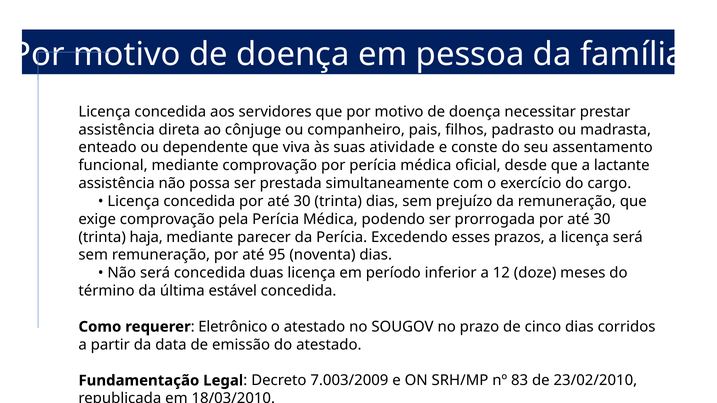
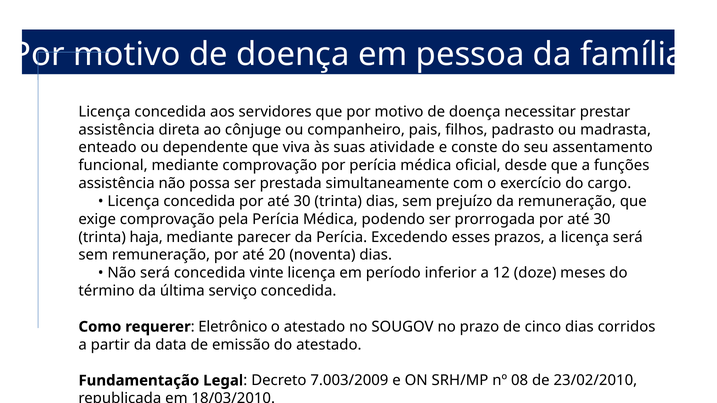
lactante: lactante -> funções (622, 166)
95: 95 -> 20 (277, 255)
duas: duas -> vinte (267, 273)
estável: estável -> serviço (233, 291)
83: 83 -> 08 (520, 381)
